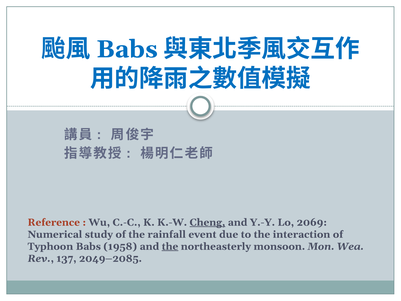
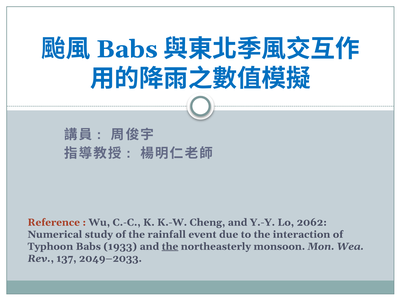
Cheng underline: present -> none (207, 222)
2069: 2069 -> 2062 (312, 222)
1958: 1958 -> 1933 (120, 246)
2049–2085: 2049–2085 -> 2049–2033 (110, 258)
